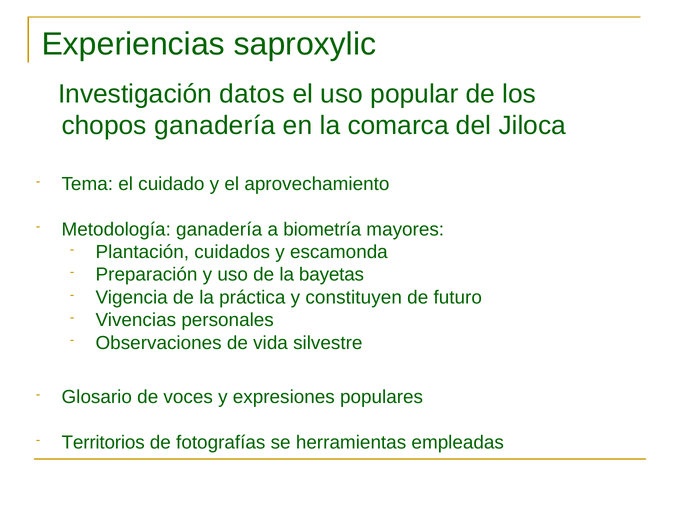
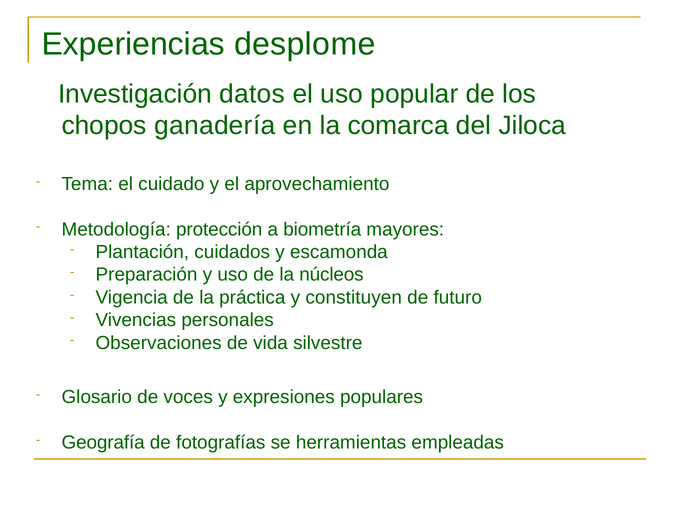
saproxylic: saproxylic -> desplome (305, 44)
Metodología ganadería: ganadería -> protección (219, 229)
bayetas: bayetas -> núcleos (331, 275)
Territorios: Territorios -> Geografía (103, 443)
